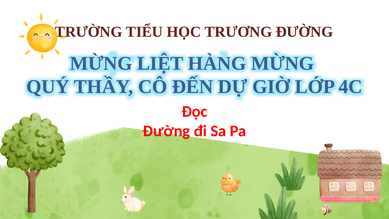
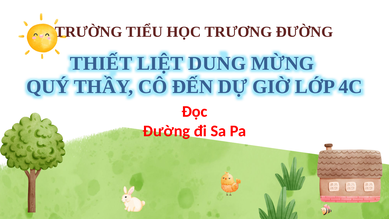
MỪNG: MỪNG -> THIẾT (101, 63)
HÀNG: HÀNG -> DUNG (217, 63)
